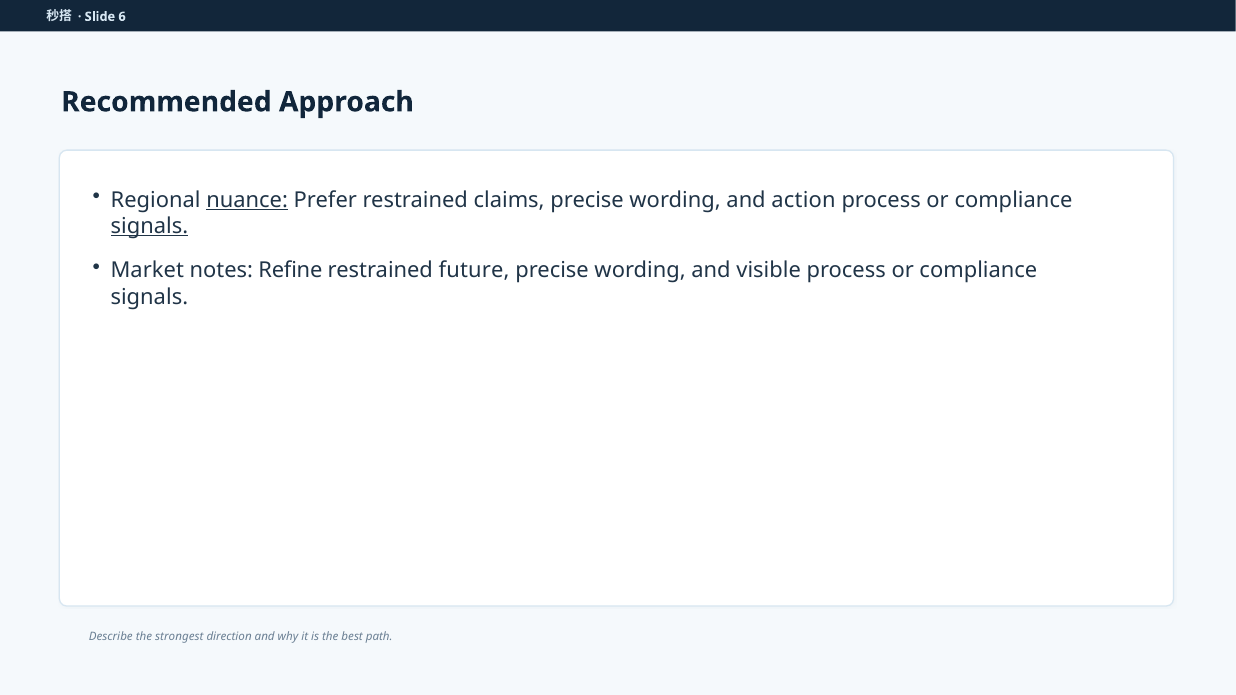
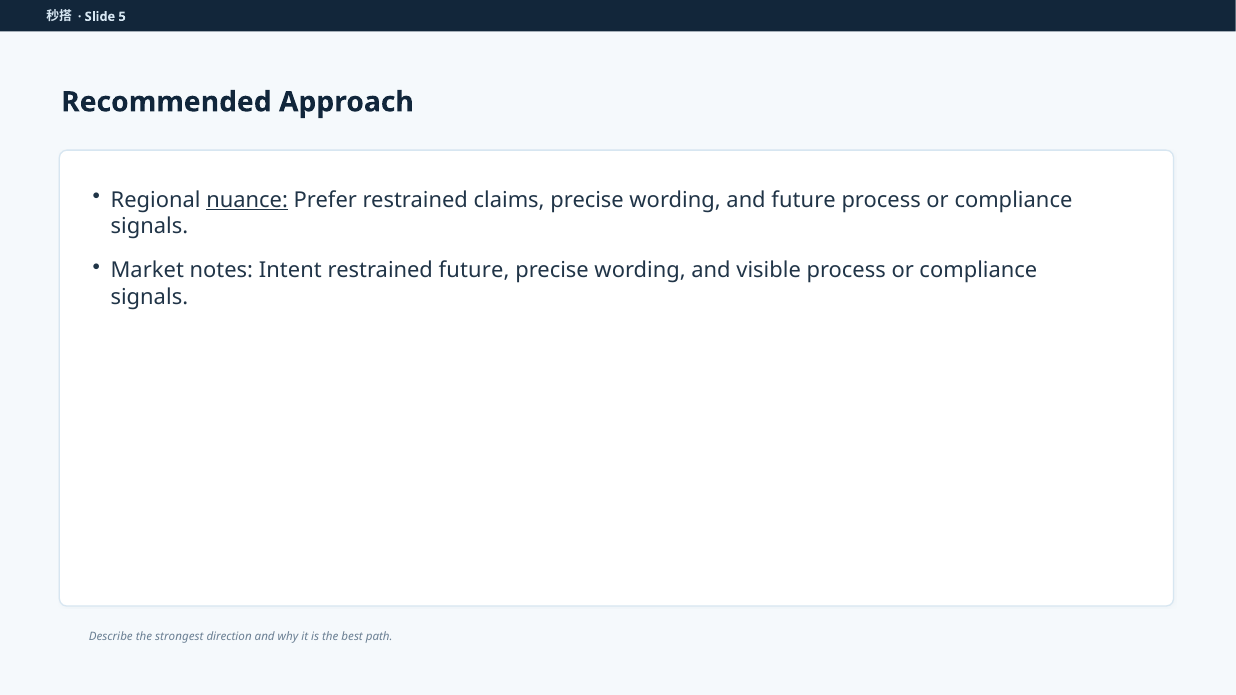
6: 6 -> 5 (122, 17)
and action: action -> future (804, 200)
signals underline: present -> none (149, 226)
Refine: Refine -> Intent (290, 271)
